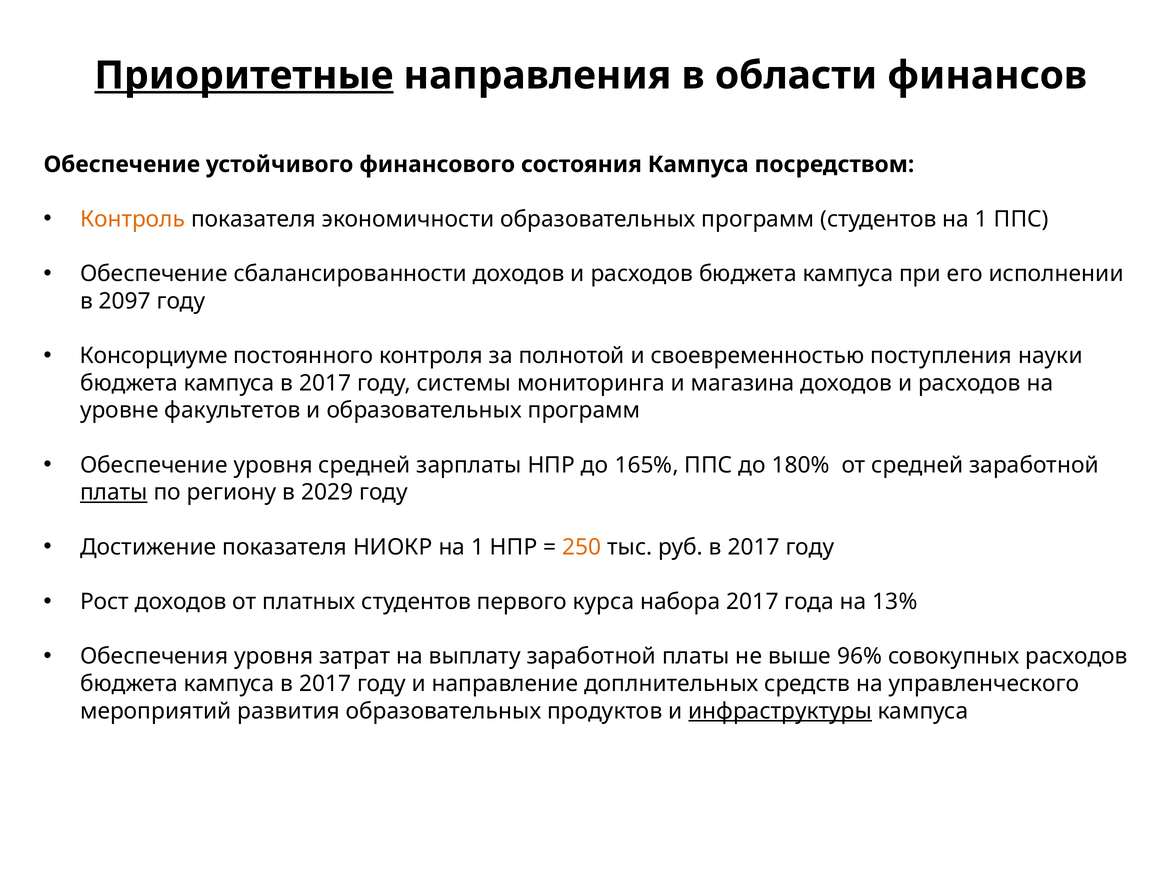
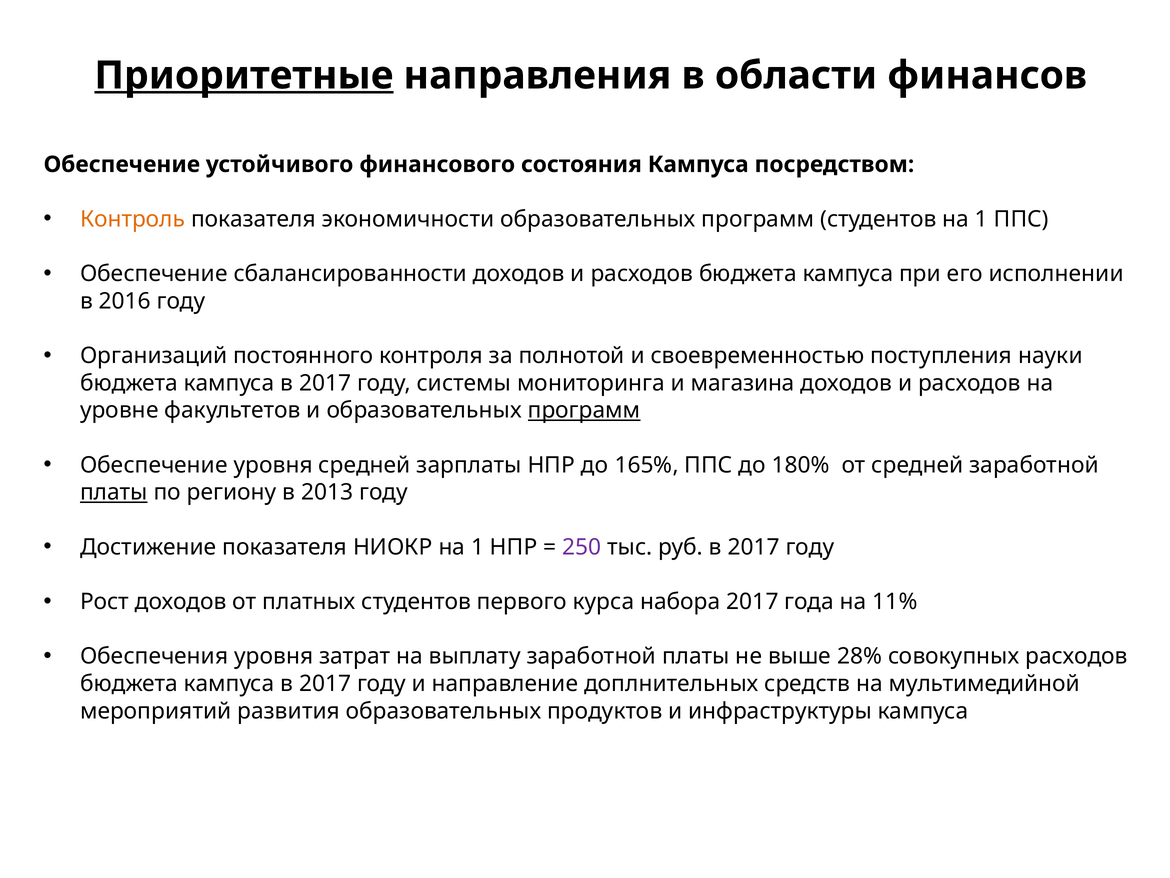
2097: 2097 -> 2016 (125, 301)
Консорциуме: Консорциуме -> Организаций (154, 356)
программ underline: none -> present (584, 410)
2029: 2029 -> 2013 (327, 492)
250 colour: orange -> purple (582, 547)
13%: 13% -> 11% (895, 601)
96%: 96% -> 28% (860, 656)
управленческого: управленческого -> мультимедийной (984, 683)
инфраструктуры underline: present -> none (780, 711)
